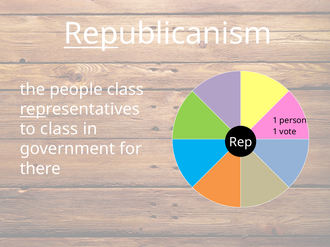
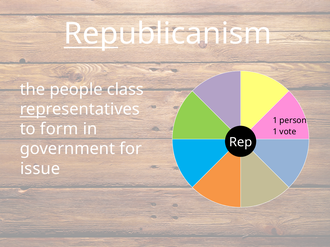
to class: class -> form (59, 129)
there: there -> issue (40, 169)
